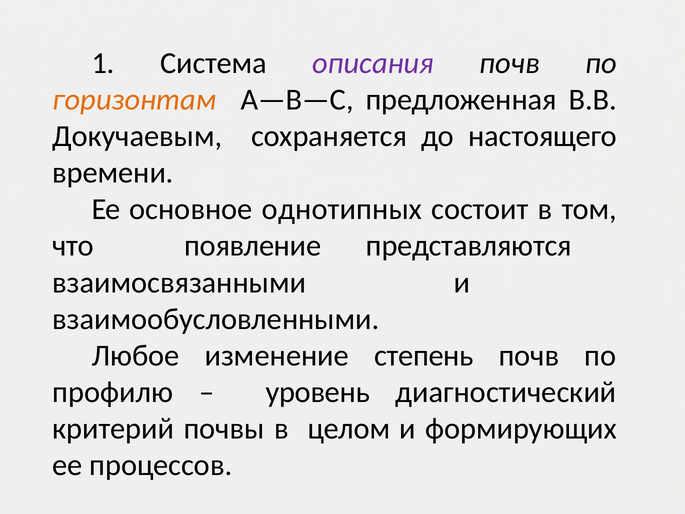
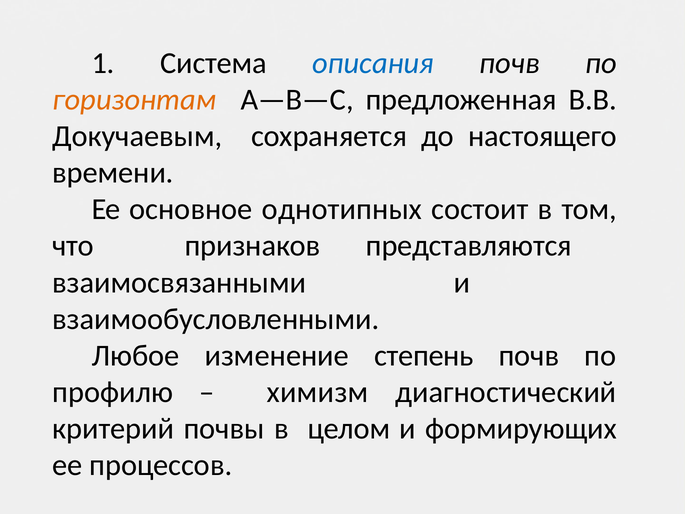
описания colour: purple -> blue (373, 63)
появление: появление -> признаков (253, 246)
уровень: уровень -> химизм (317, 392)
